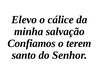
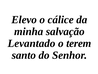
Confiamos: Confiamos -> Levantado (31, 43)
